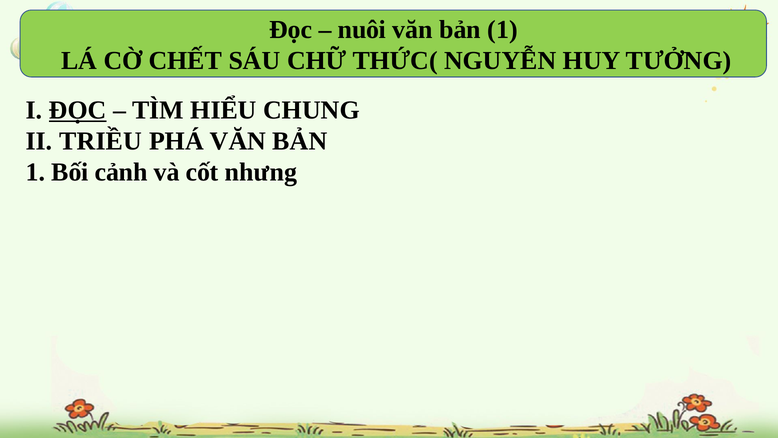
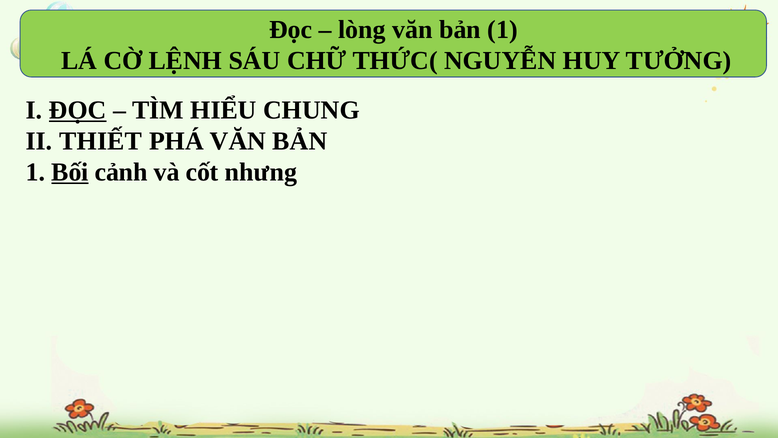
nuôi: nuôi -> lòng (362, 30)
CHẾT: CHẾT -> LỆNH (185, 61)
TRIỀU: TRIỀU -> THIẾT (101, 141)
Bối underline: none -> present (70, 172)
